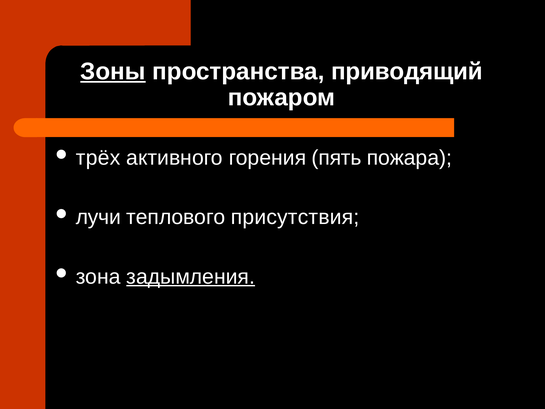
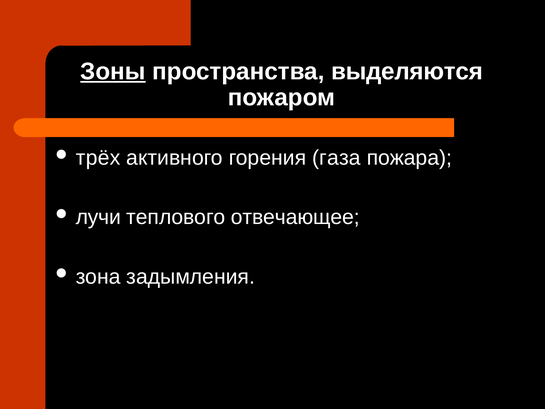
приводящий: приводящий -> выделяются (407, 71)
пять: пять -> газа (336, 158)
присутствия: присутствия -> отвечающее (295, 217)
задымления underline: present -> none (191, 277)
